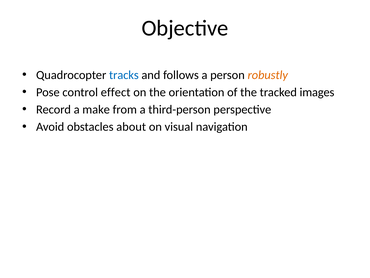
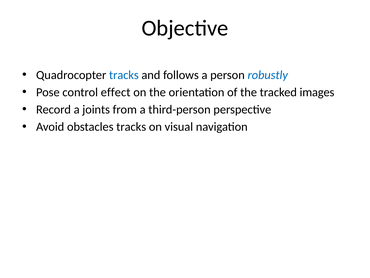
robustly colour: orange -> blue (268, 75)
make: make -> joints (96, 109)
obstacles about: about -> tracks (131, 127)
